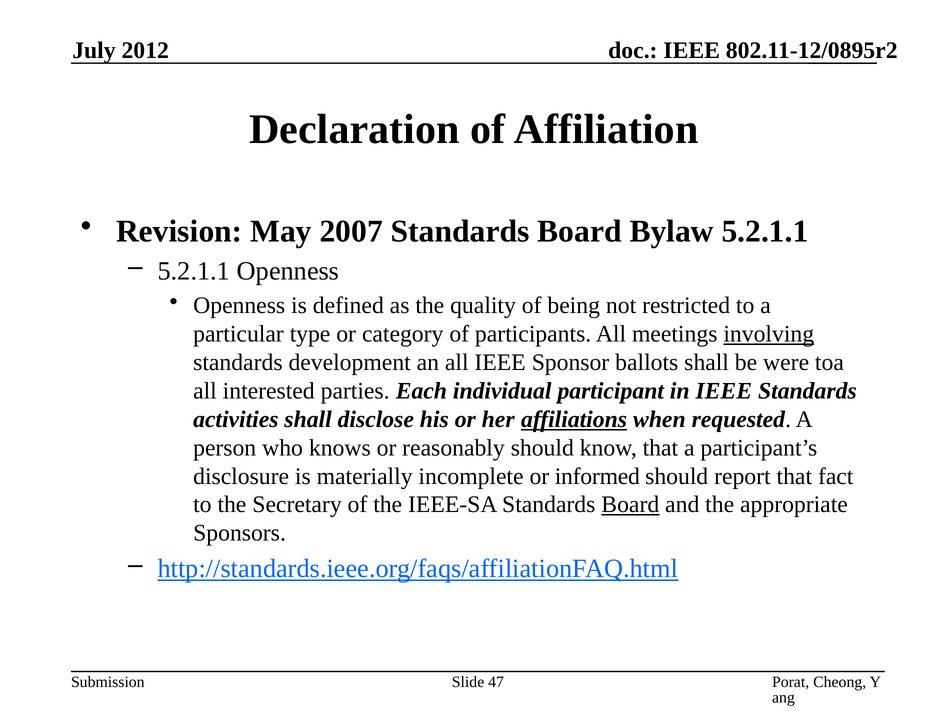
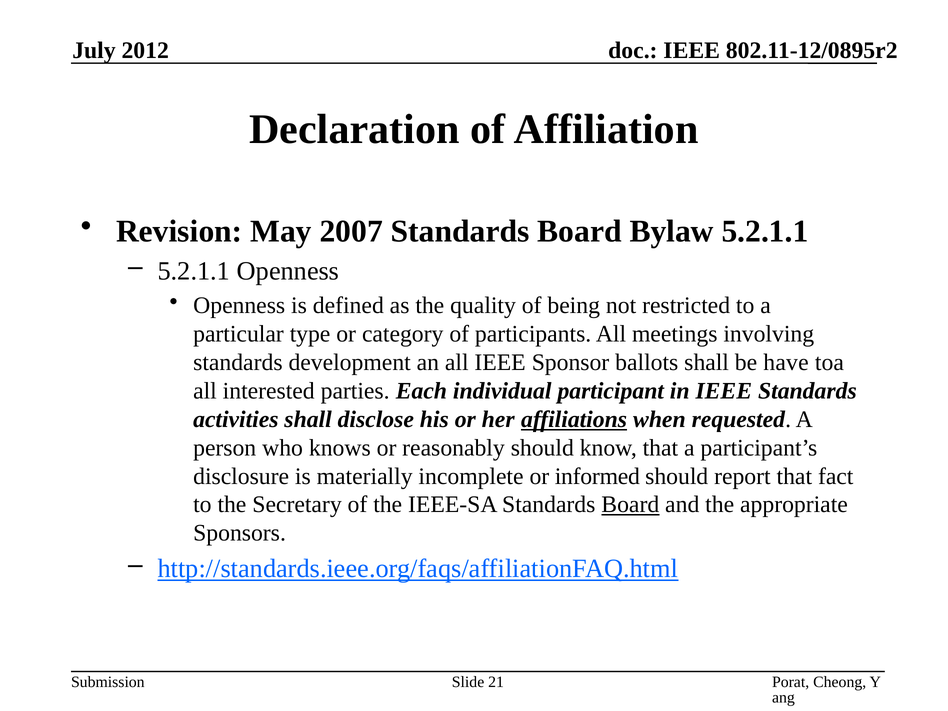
involving underline: present -> none (769, 334)
were: were -> have (786, 362)
47: 47 -> 21 (496, 682)
